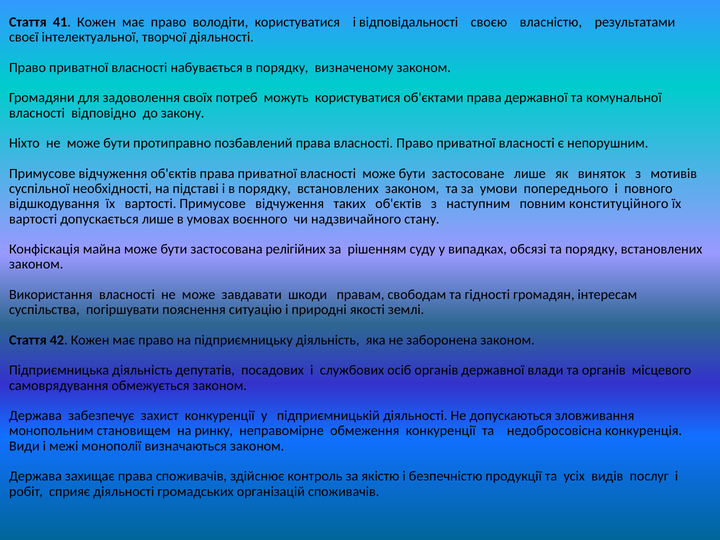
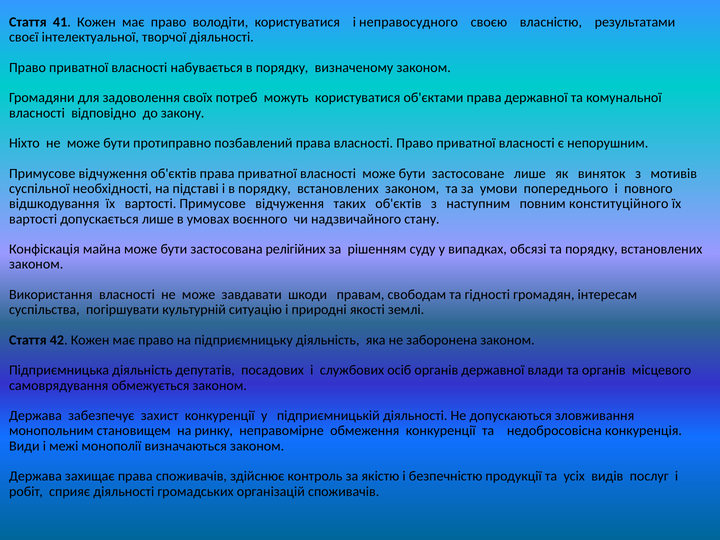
відповідальності: відповідальності -> неправосудного (409, 22)
пояснення: пояснення -> культурній (194, 310)
